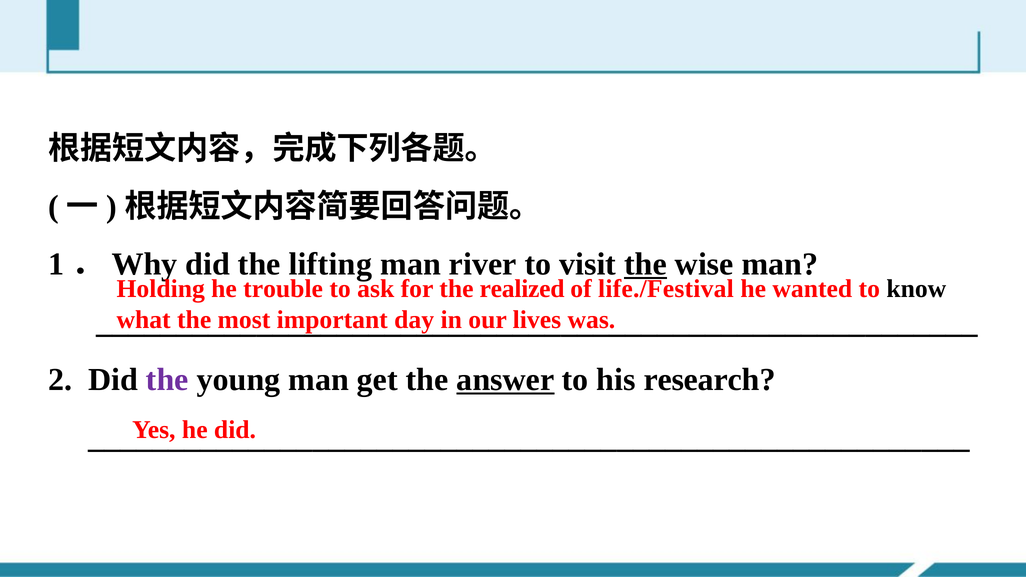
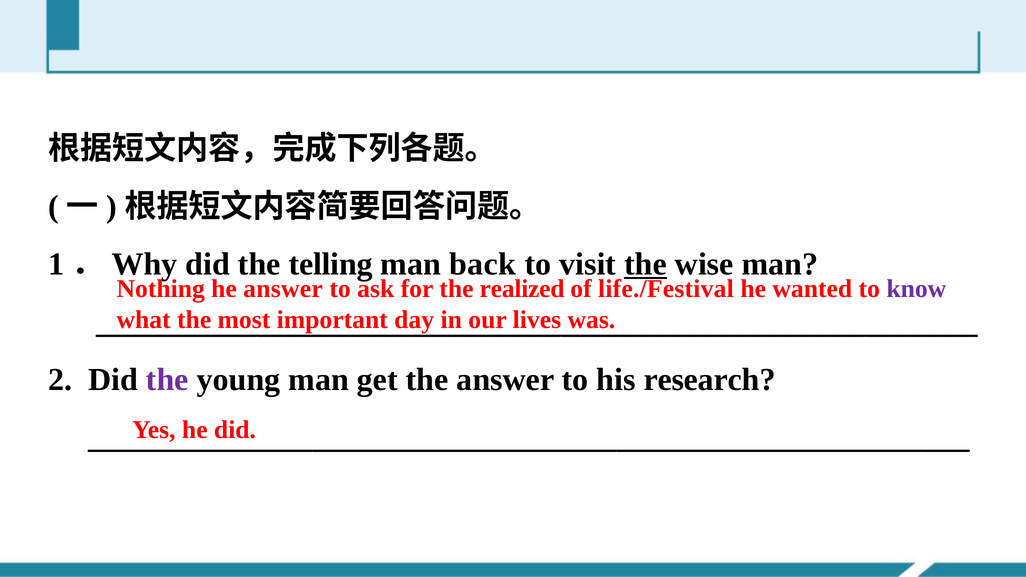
lifting: lifting -> telling (331, 264)
river: river -> back (483, 264)
Holding: Holding -> Nothing (161, 289)
he trouble: trouble -> answer (283, 289)
know colour: black -> purple (916, 289)
answer underline: present -> none (505, 380)
